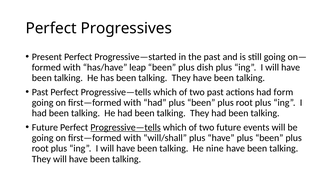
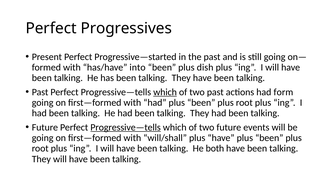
leap: leap -> into (138, 67)
which underline: none -> present (165, 92)
nine: nine -> both (215, 148)
